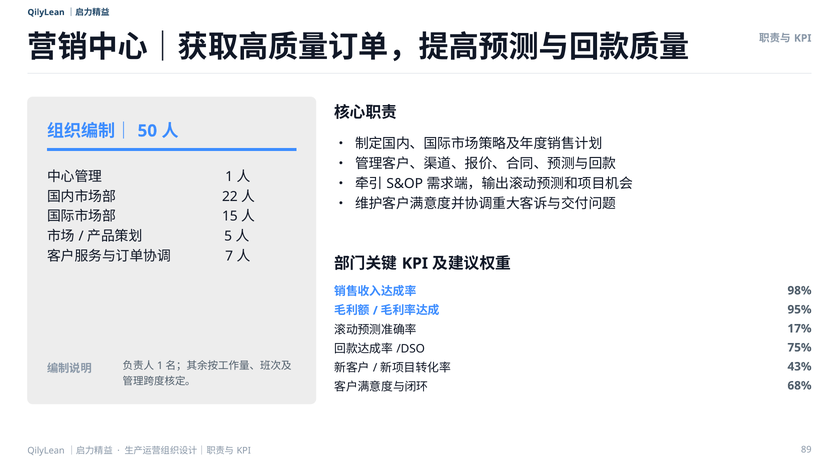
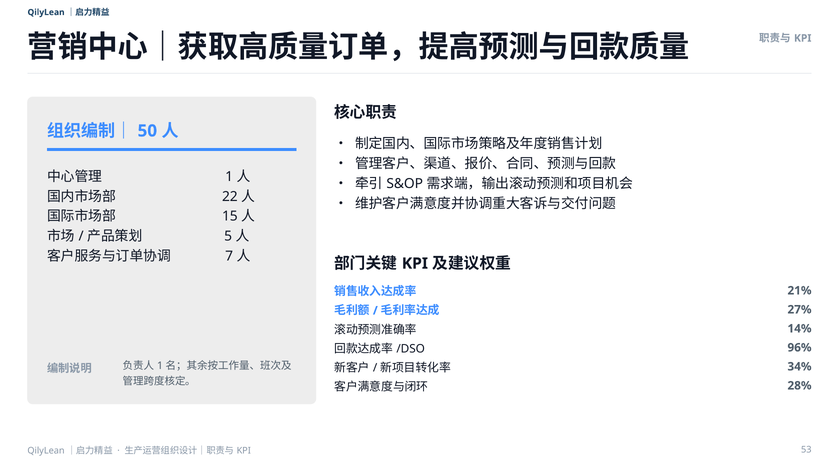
98%: 98% -> 21% (800, 291)
95%: 95% -> 27% (800, 310)
17%: 17% -> 14% (800, 329)
75%: 75% -> 96% (800, 348)
43%: 43% -> 34% (800, 367)
68%: 68% -> 28% (800, 386)
89: 89 -> 53 (806, 450)
